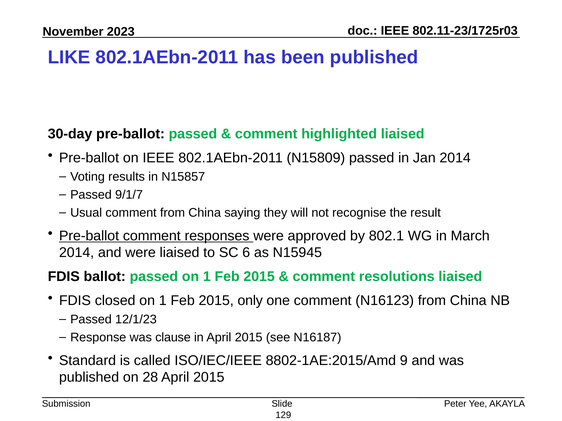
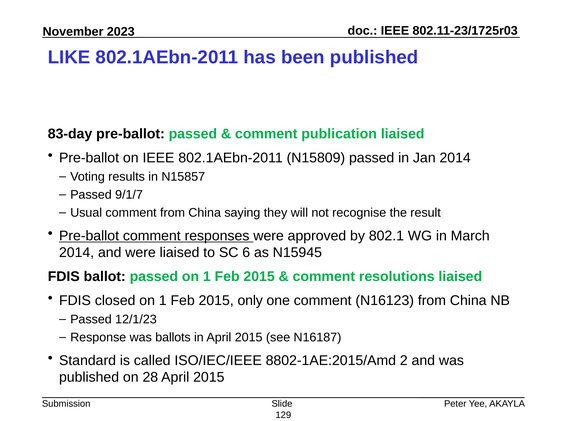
30-day: 30-day -> 83-day (70, 134)
highlighted: highlighted -> publication (339, 134)
clause: clause -> ballots (173, 338)
9: 9 -> 2 (404, 361)
